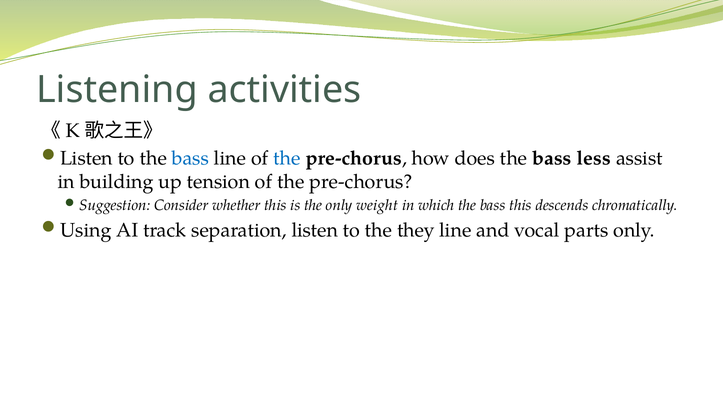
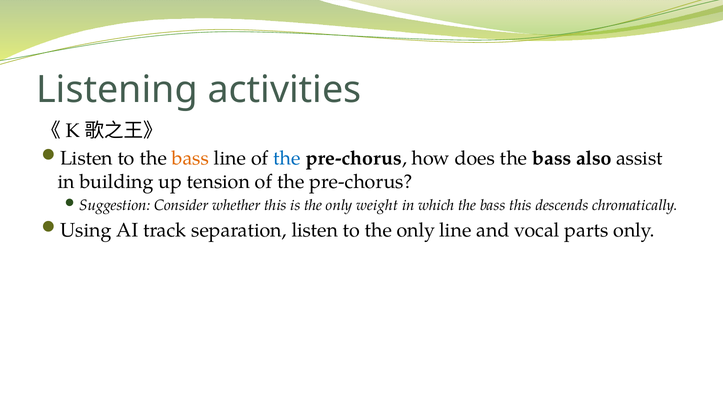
bass colour: blue -> orange (190, 158)
less: less -> also (594, 158)
to the they: they -> only (416, 230)
